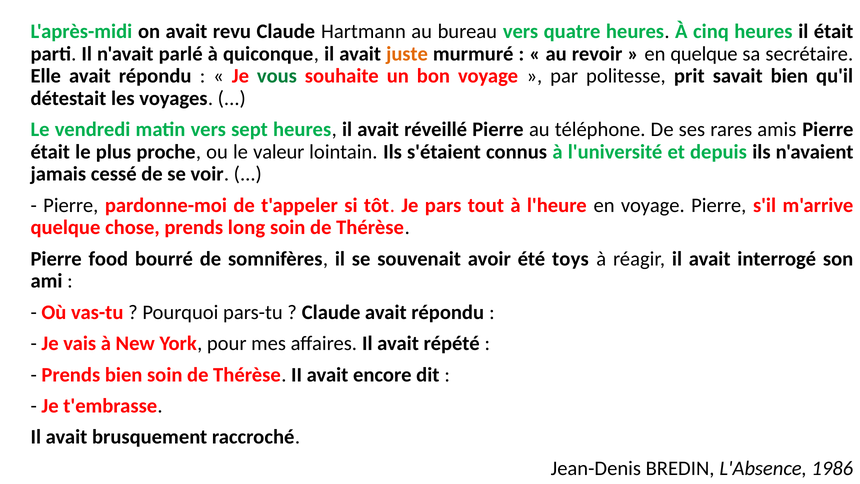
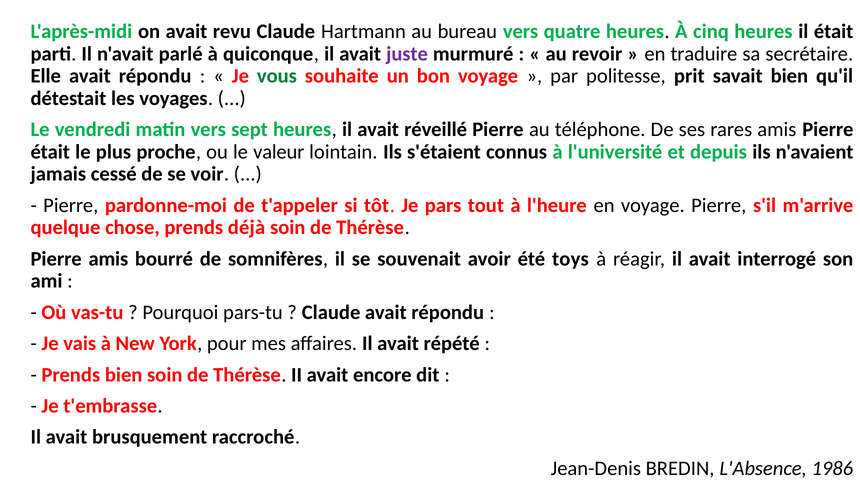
juste colour: orange -> purple (407, 54)
en quelque: quelque -> traduire (704, 54)
long: long -> déjà (247, 227)
Pierre food: food -> amis (108, 259)
